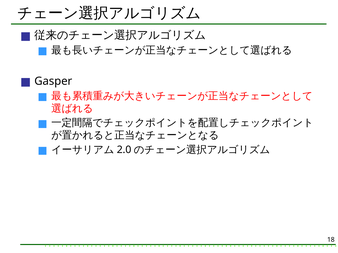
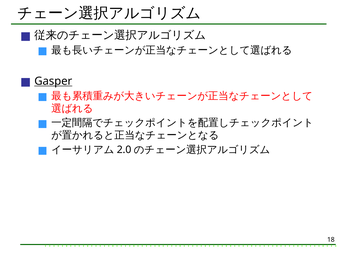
Gasper underline: none -> present (53, 81)
